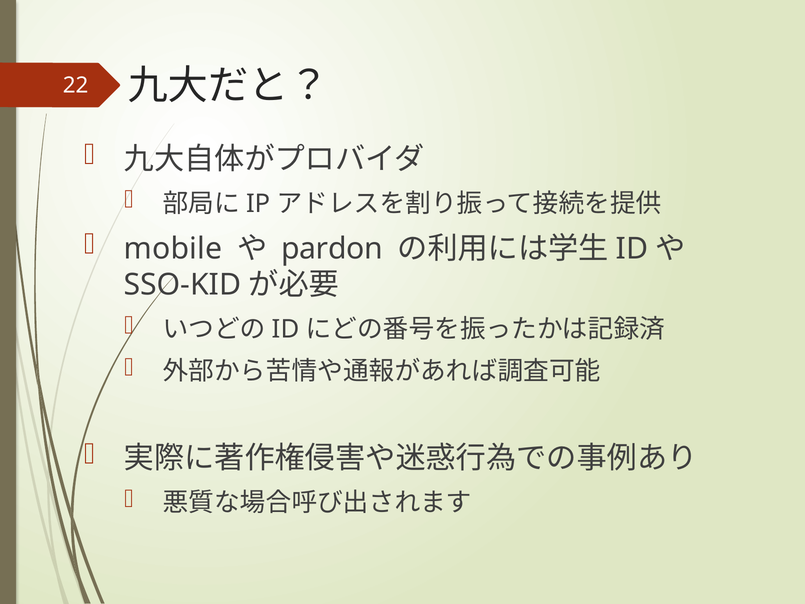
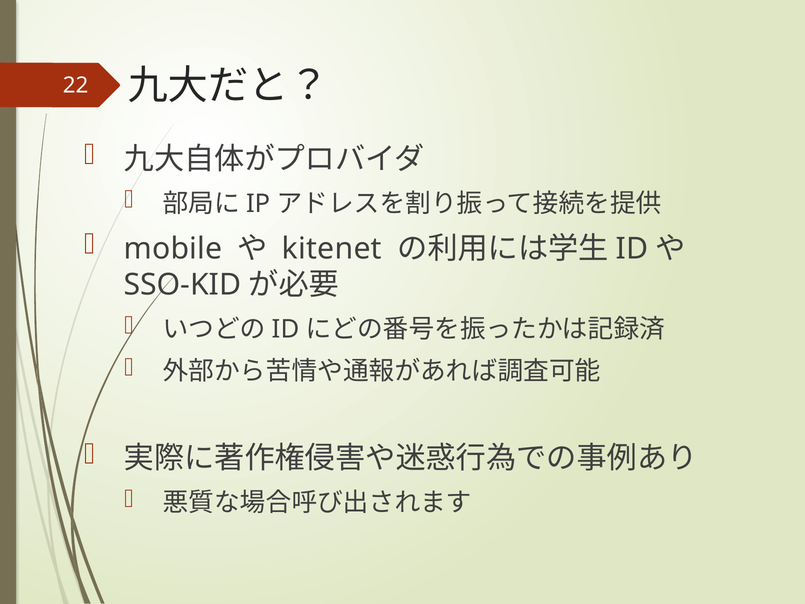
pardon: pardon -> kitenet (332, 248)
